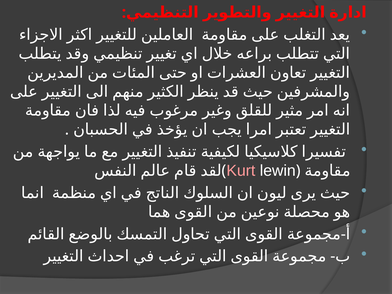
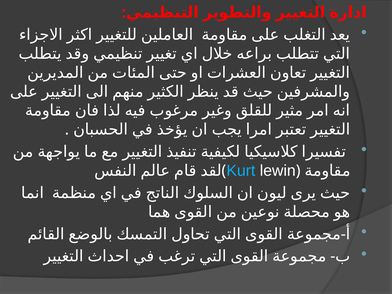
Kurt colour: pink -> light blue (241, 171)
